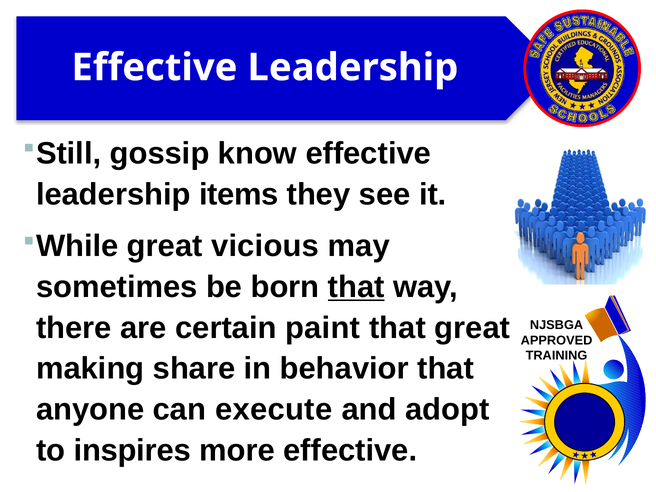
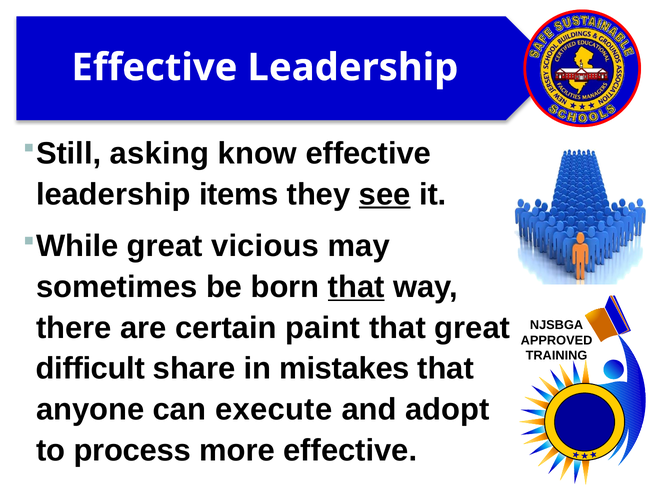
gossip: gossip -> asking (159, 153)
see underline: none -> present (385, 194)
making: making -> difficult (90, 369)
behavior: behavior -> mistakes (344, 369)
inspires: inspires -> process (132, 450)
